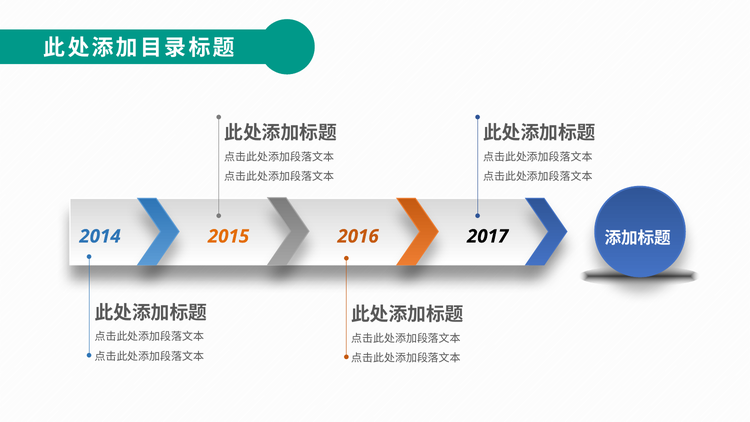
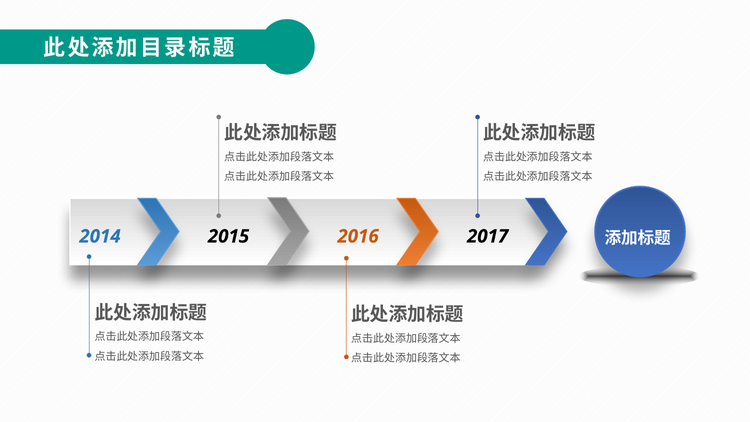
2015 colour: orange -> black (229, 236)
